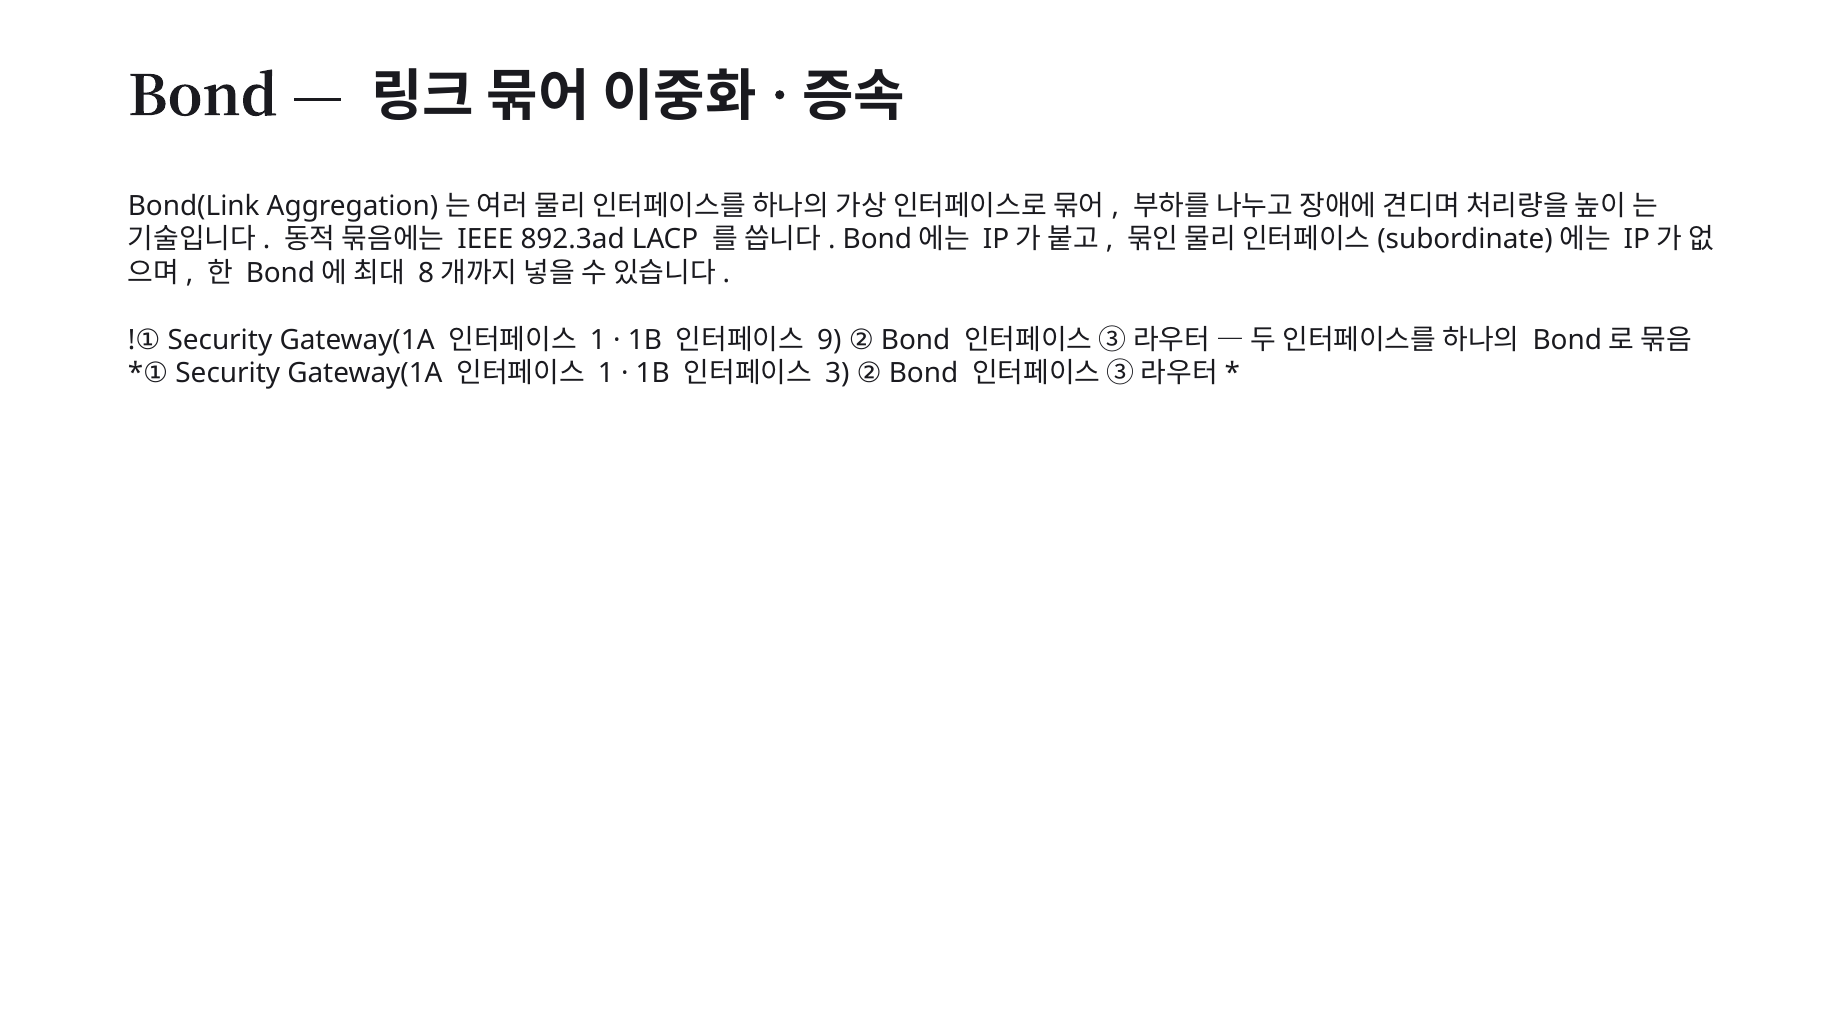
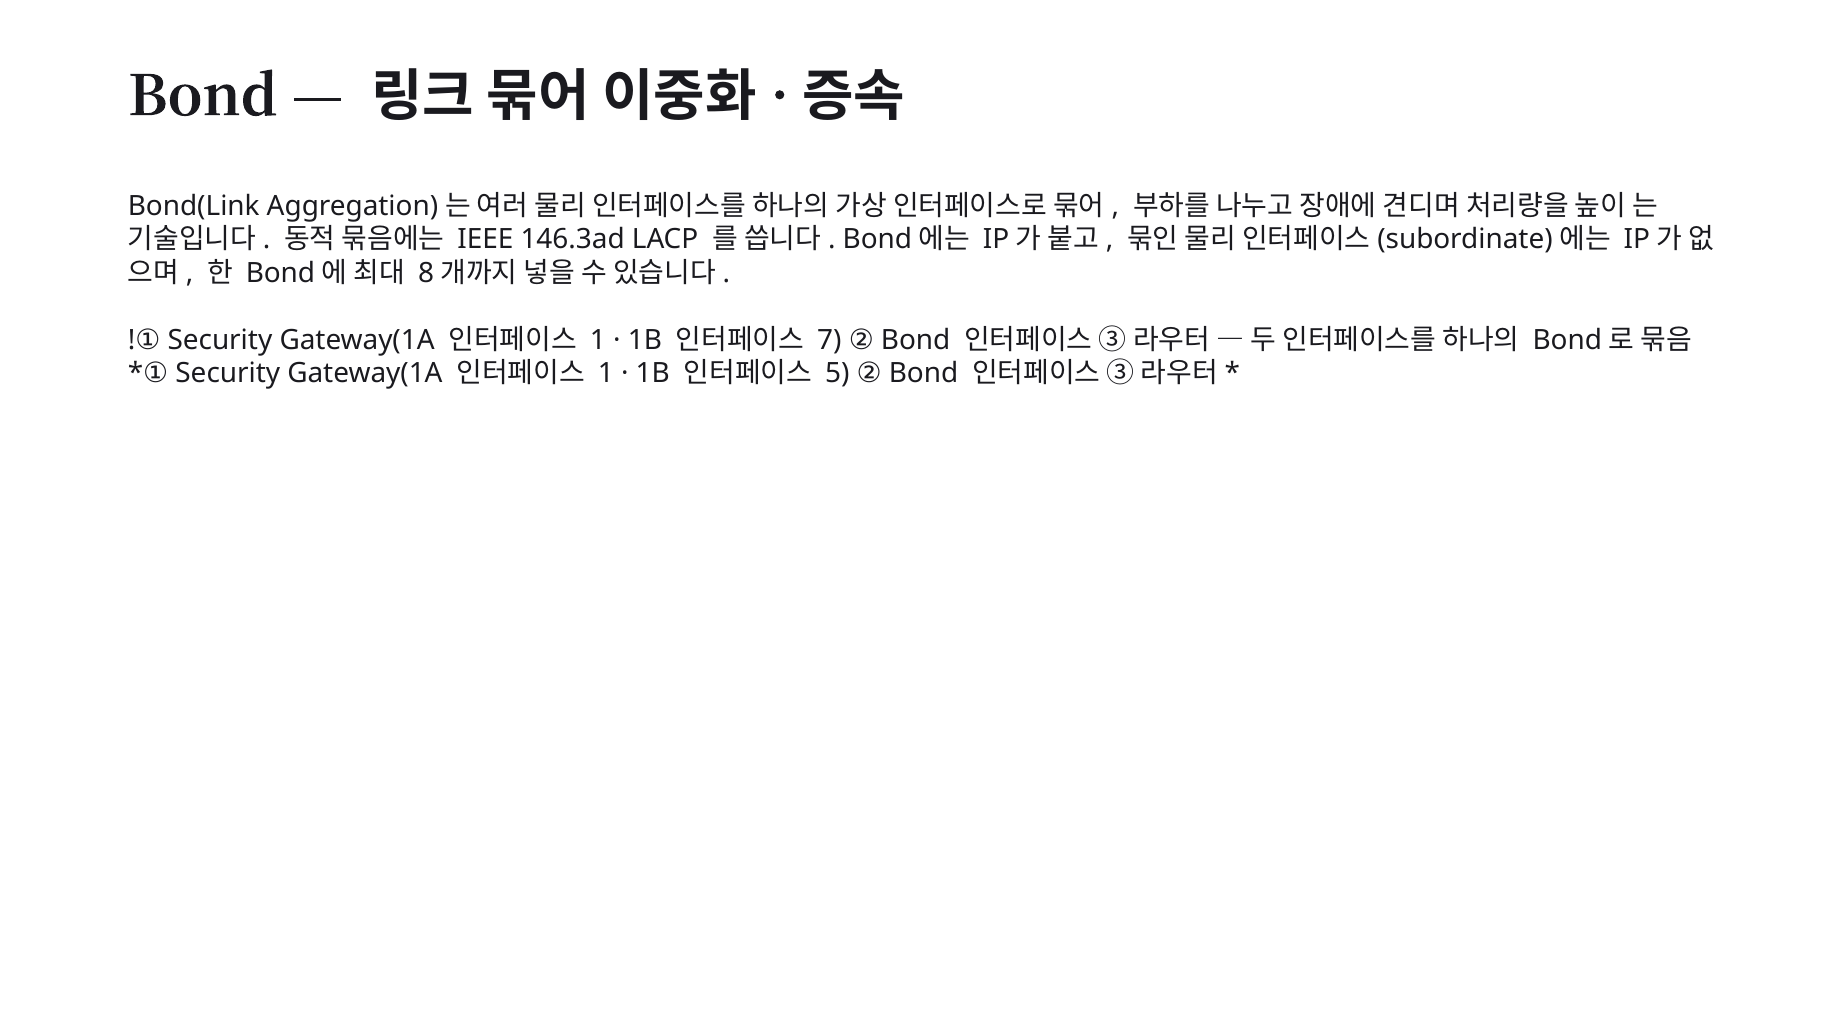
892.3ad: 892.3ad -> 146.3ad (573, 240)
9: 9 -> 7 (829, 340)
3: 3 -> 5 (837, 374)
